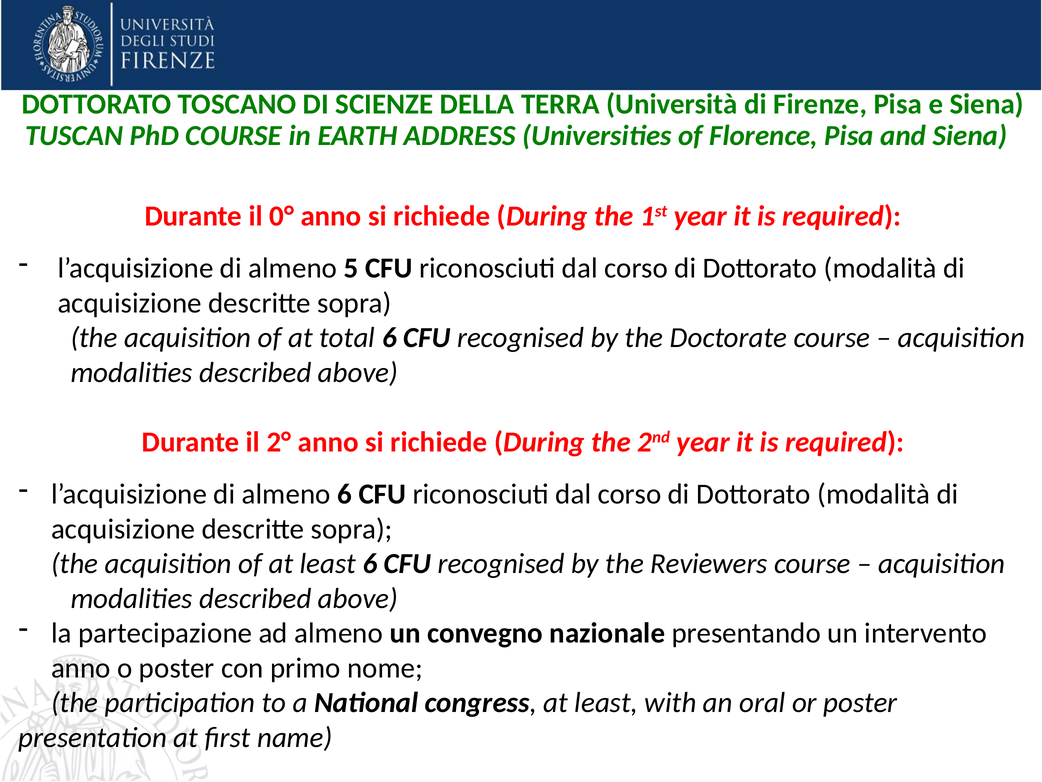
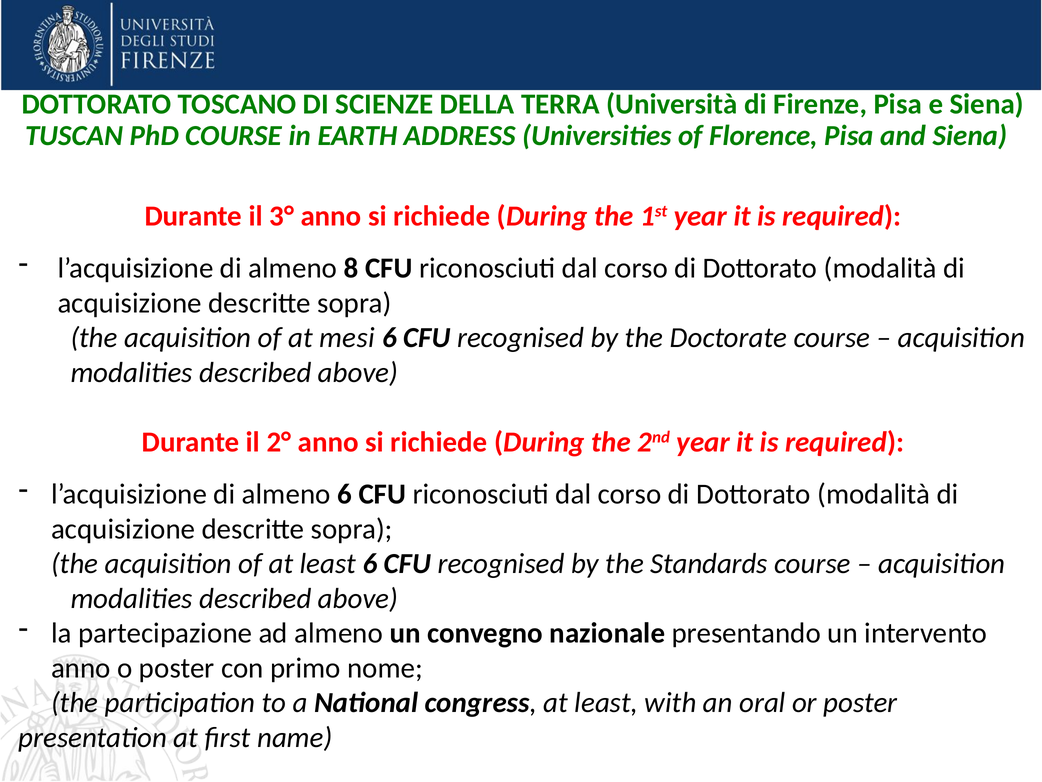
0°: 0° -> 3° (282, 216)
5: 5 -> 8 (351, 268)
total: total -> mesi (347, 338)
Reviewers: Reviewers -> Standards (709, 563)
